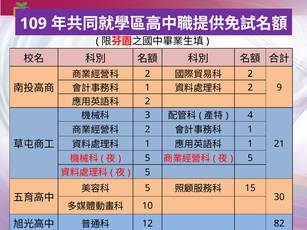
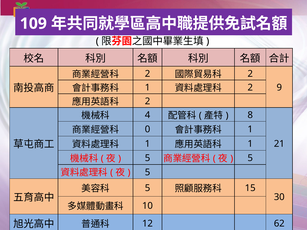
3: 3 -> 4 (148, 115)
4: 4 -> 8 (250, 115)
2: 2 -> 0 (148, 130)
82: 82 -> 62 (279, 224)
